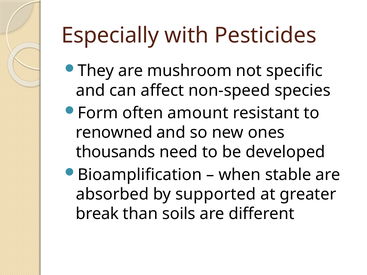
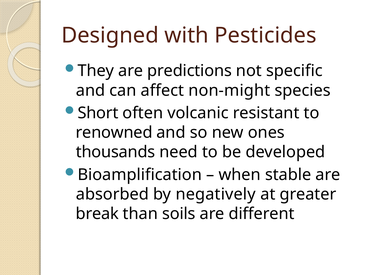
Especially: Especially -> Designed (110, 35)
mushroom: mushroom -> predictions (190, 71)
non-speed: non-speed -> non-might (229, 90)
Form: Form -> Short (98, 113)
amount: amount -> volcanic (198, 113)
supported: supported -> negatively (216, 194)
